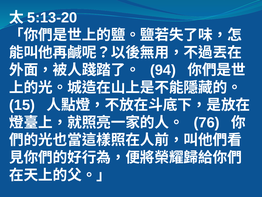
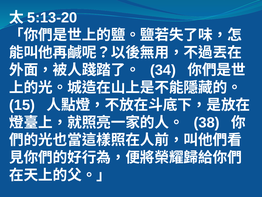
94: 94 -> 34 (163, 70)
76: 76 -> 38 (207, 122)
